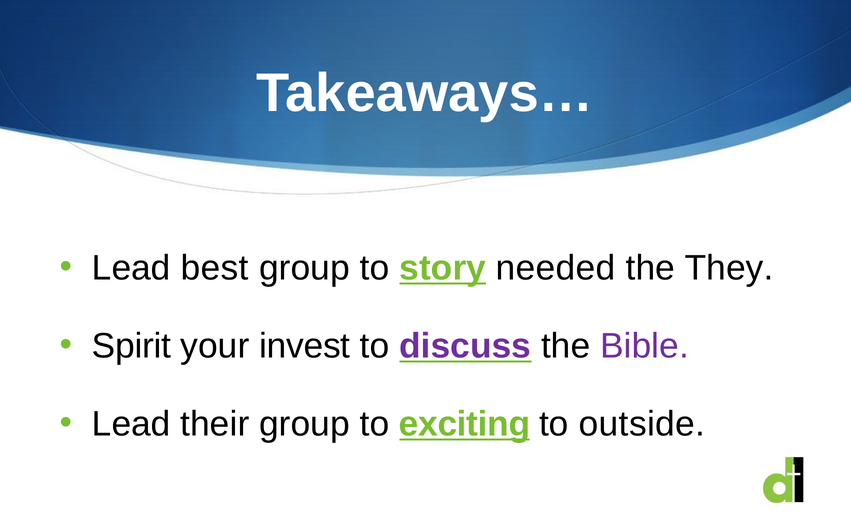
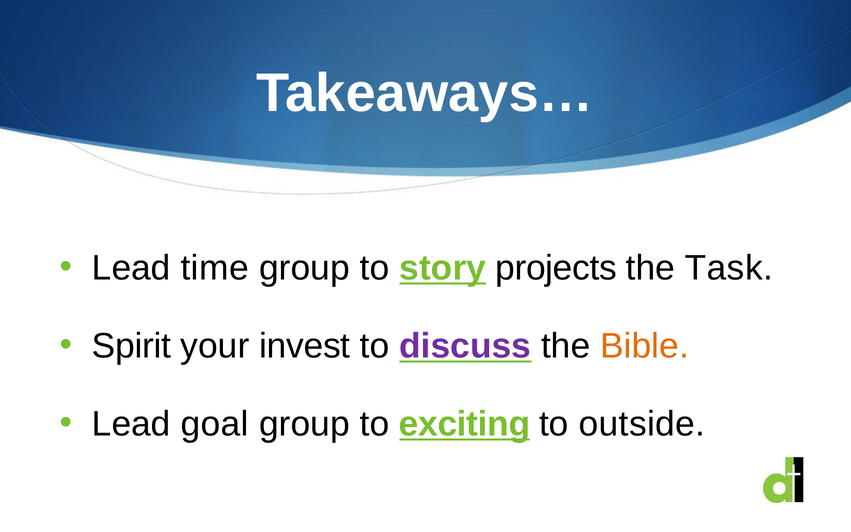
best: best -> time (215, 268)
needed: needed -> projects (556, 268)
They: They -> Task (729, 268)
Bible colour: purple -> orange (645, 346)
their: their -> goal (215, 424)
